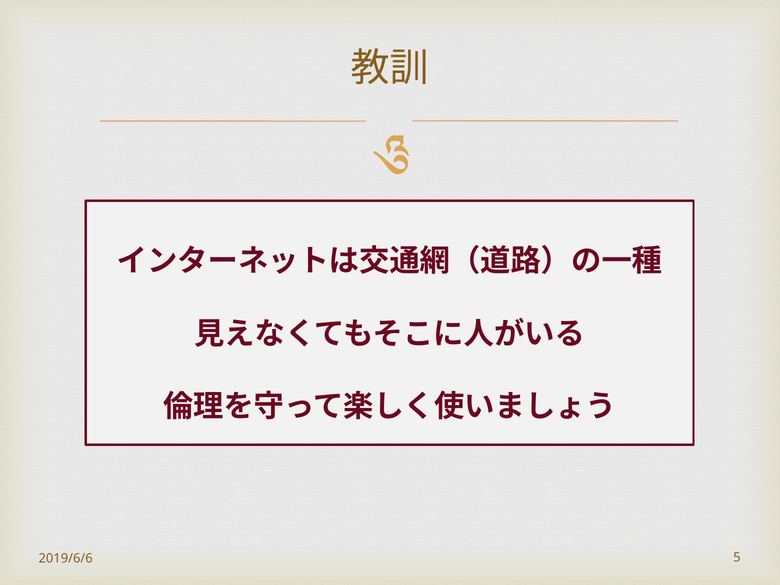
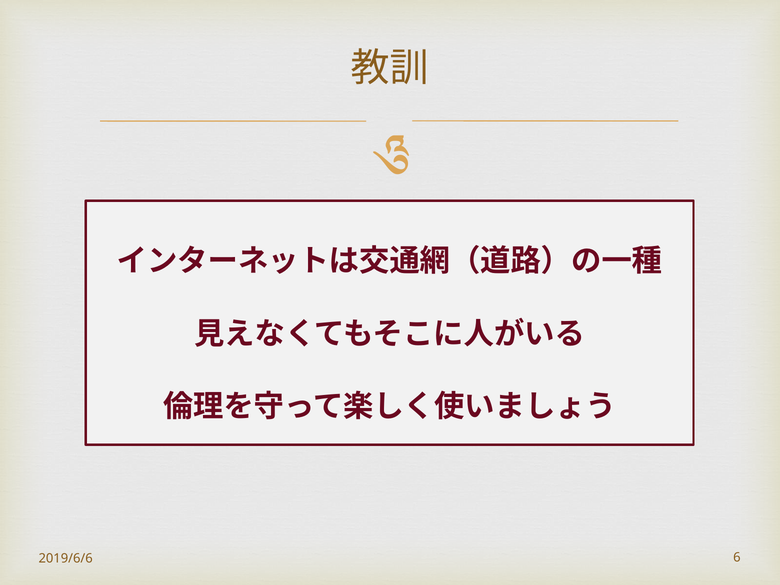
5: 5 -> 6 (737, 557)
